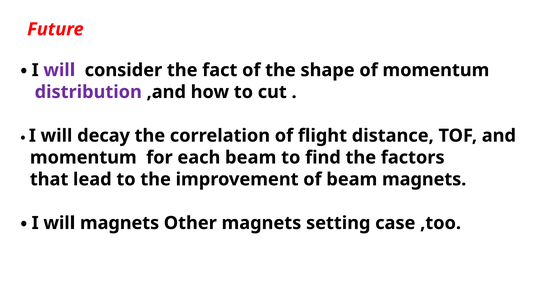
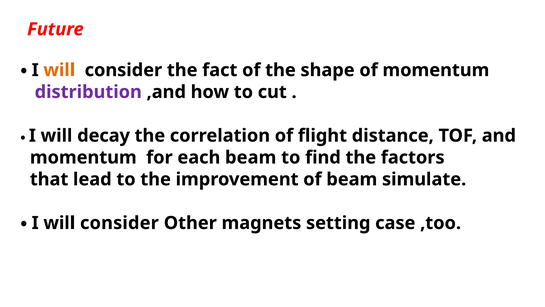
will colour: purple -> orange (59, 70)
beam magnets: magnets -> simulate (424, 179)
magnets: magnets -> consider (119, 223)
